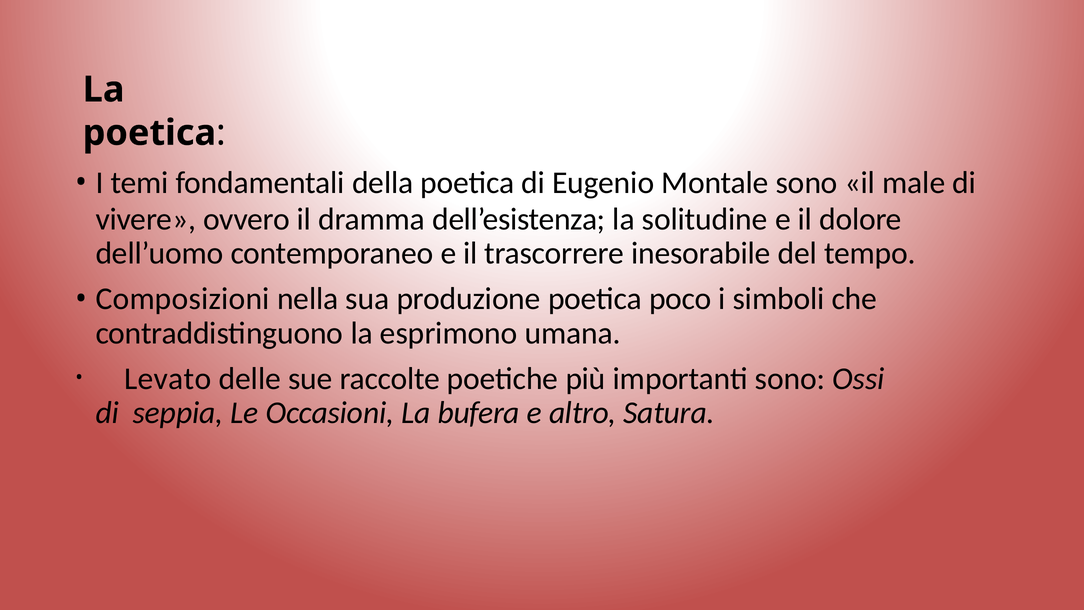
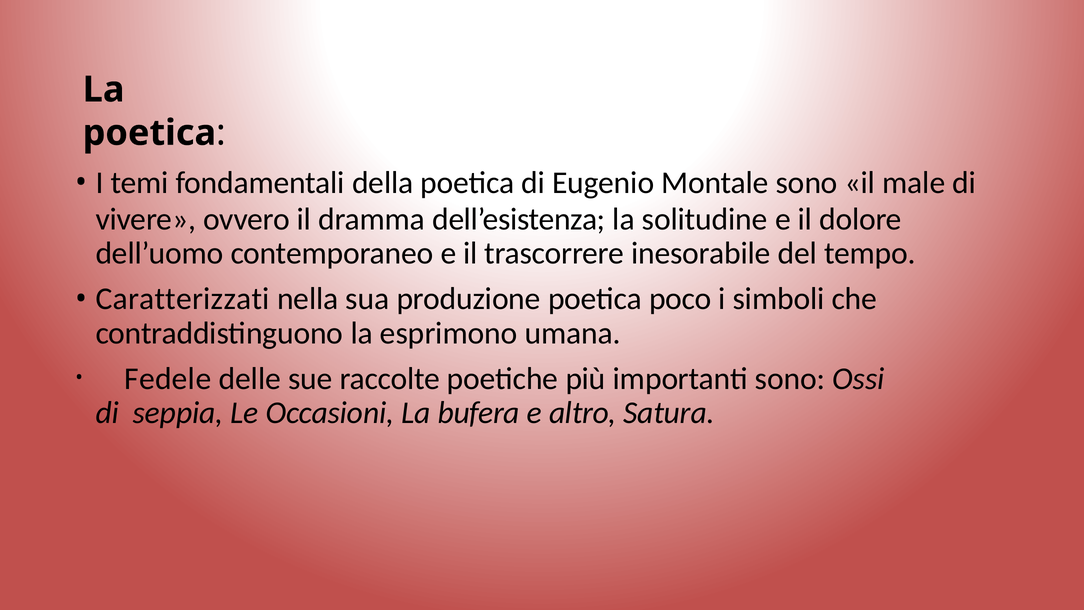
Composizioni: Composizioni -> Caratterizzati (183, 299)
Levato: Levato -> Fedele (168, 378)
